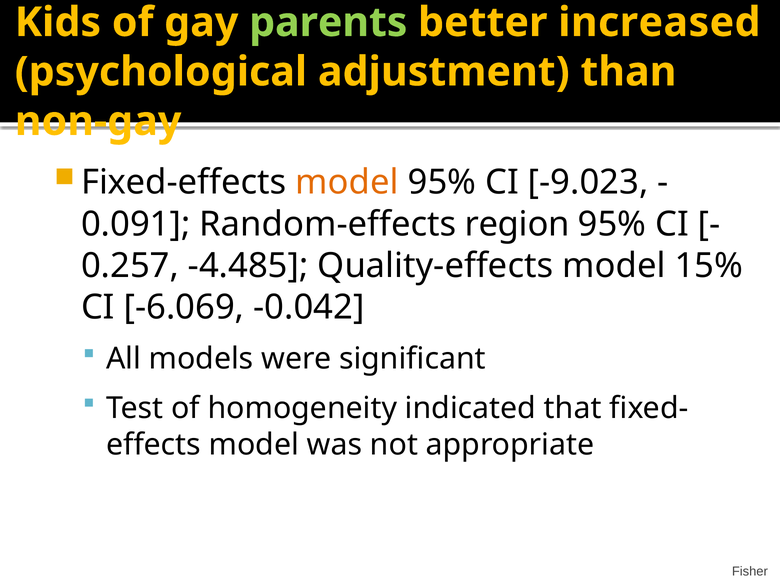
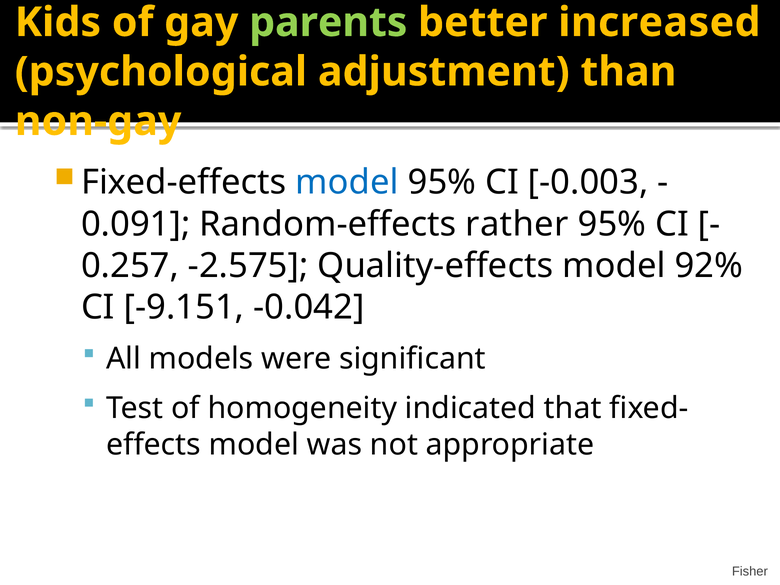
model colour: orange -> blue (347, 182)
-9.023: -9.023 -> -0.003 (588, 182)
region: region -> rather (517, 224)
-4.485: -4.485 -> -2.575 (248, 266)
15%: 15% -> 92% (709, 266)
-6.069: -6.069 -> -9.151 (184, 307)
